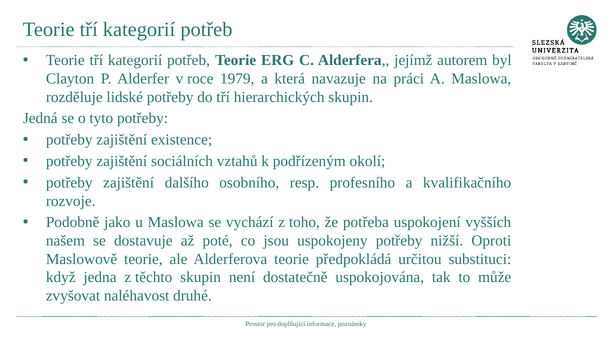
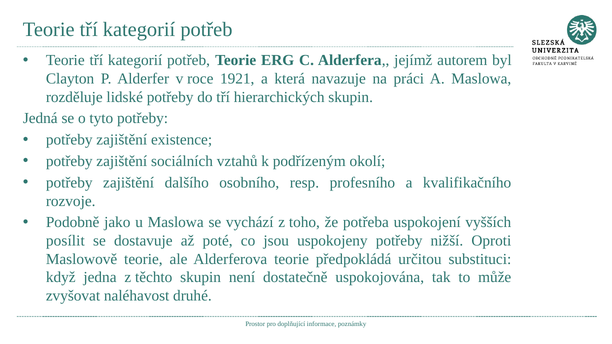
1979: 1979 -> 1921 (237, 79)
našem: našem -> posílit (65, 241)
